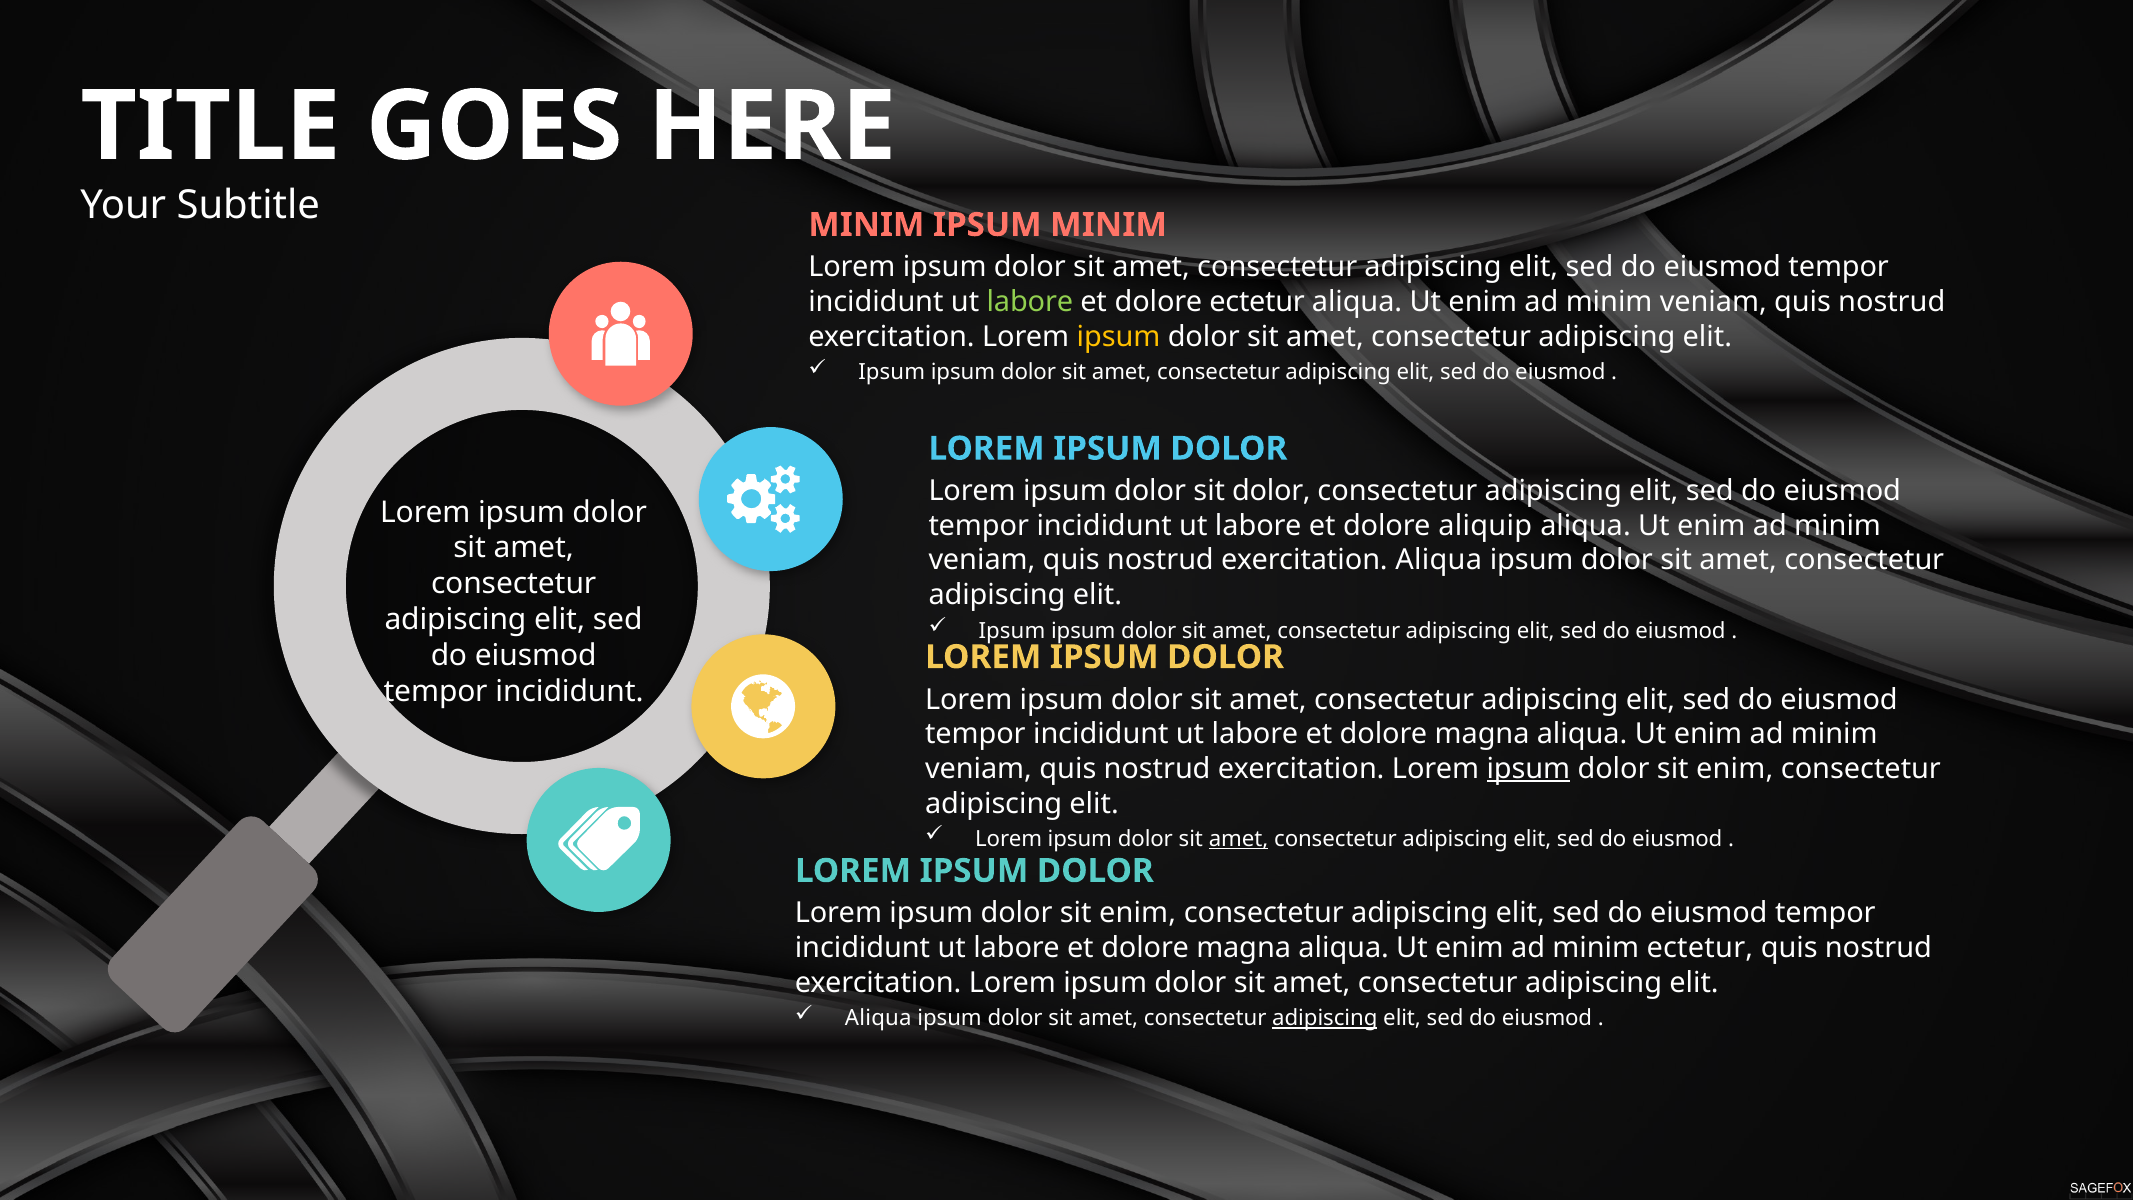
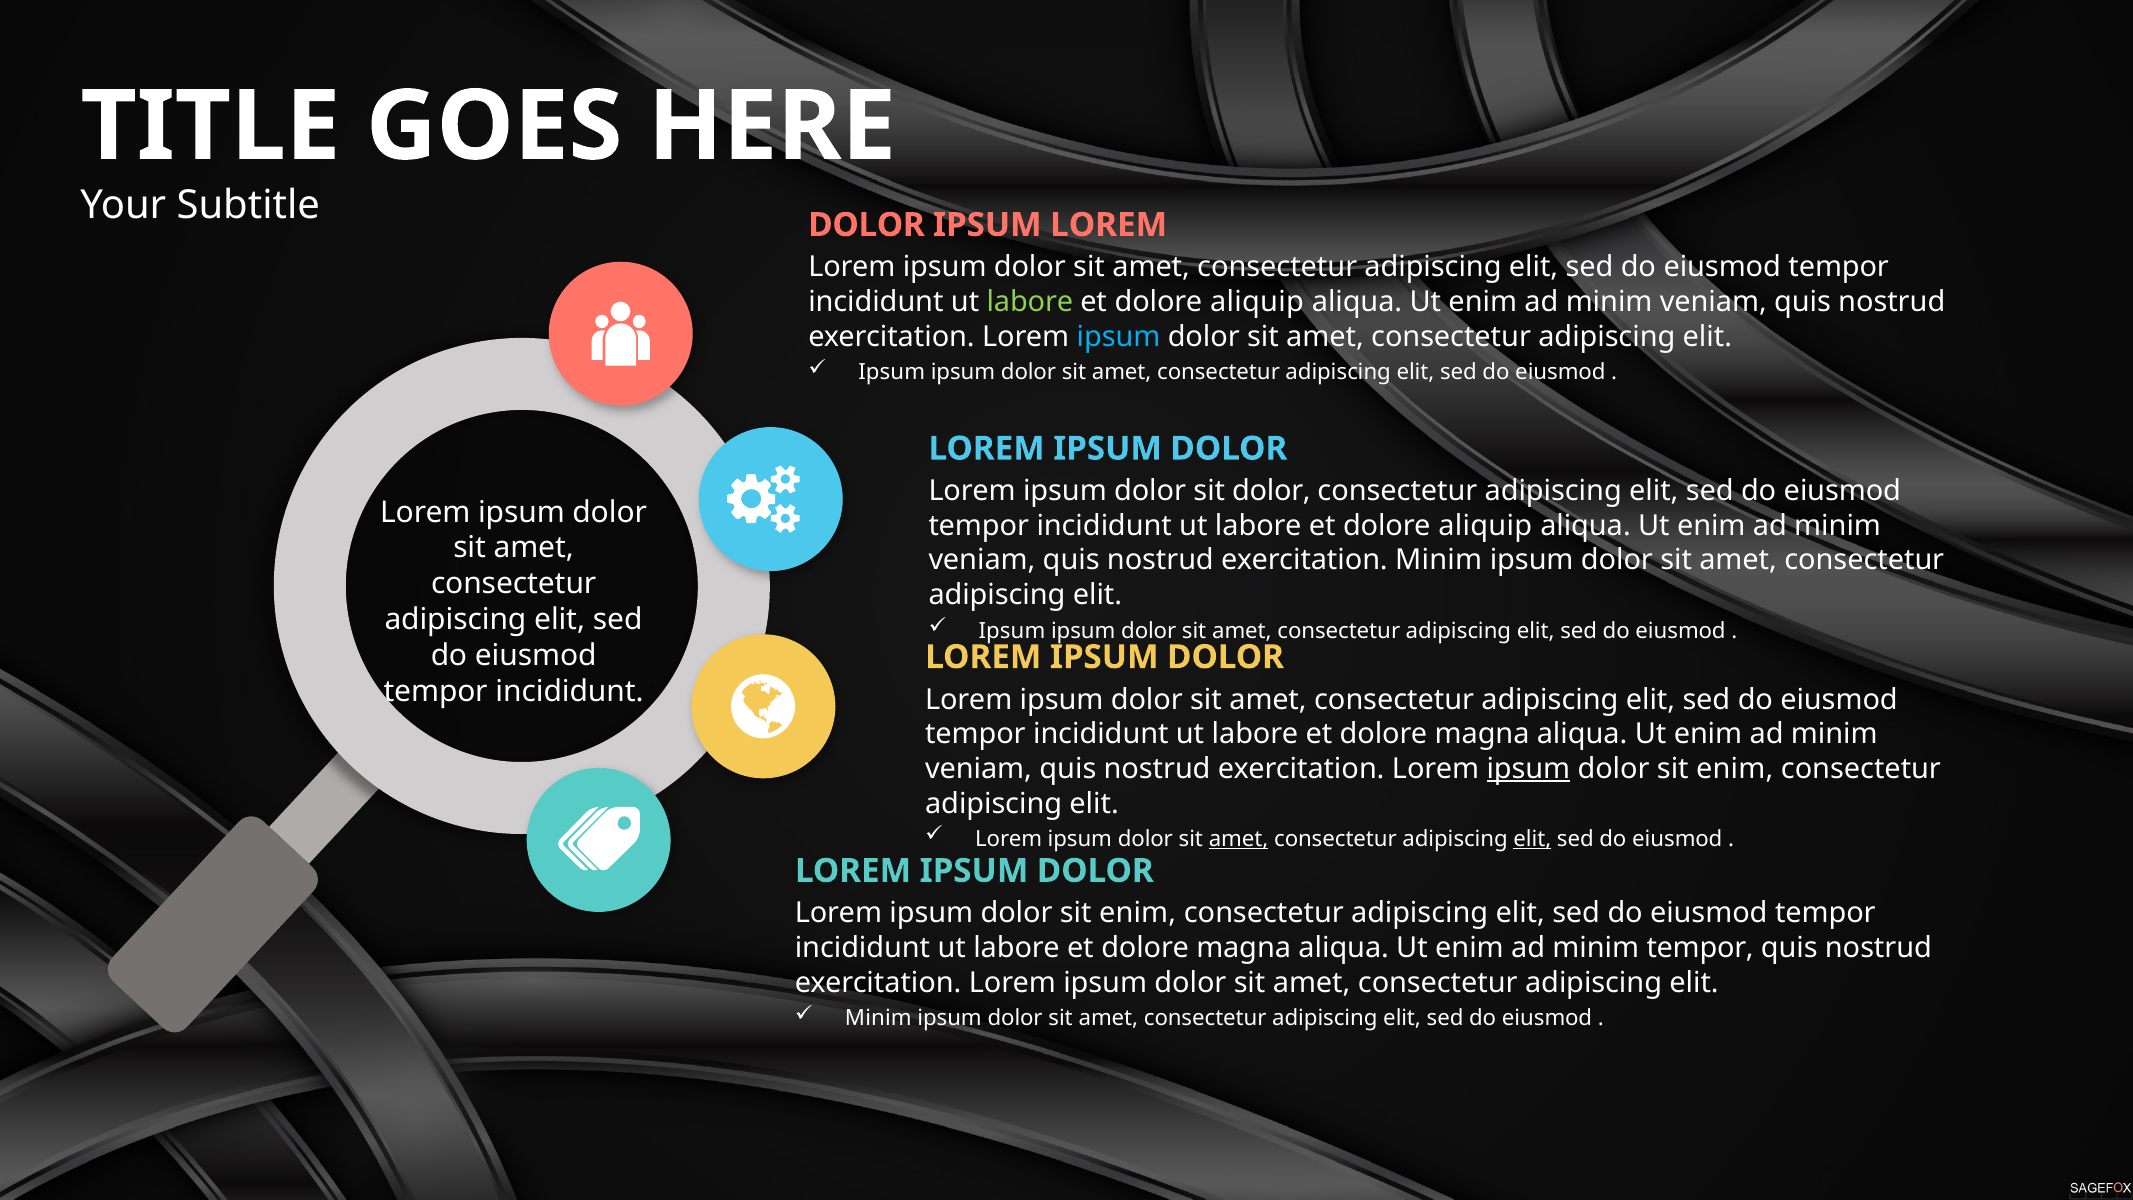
MINIM: MINIM -> DOLOR (867, 225)
IPSUM MINIM: MINIM -> LOREM (1109, 225)
ectetur: ectetur -> aliquip (1257, 302)
ipsum colour: yellow -> light blue (1119, 337)
exercitation Aliqua: Aliqua -> Minim (1439, 560)
elit underline: none -> present (1532, 839)
minim ectetur: ectetur -> tempor (1700, 948)
Aliqua: Aliqua -> Minim (878, 1018)
adipiscing underline: present -> none (1325, 1018)
